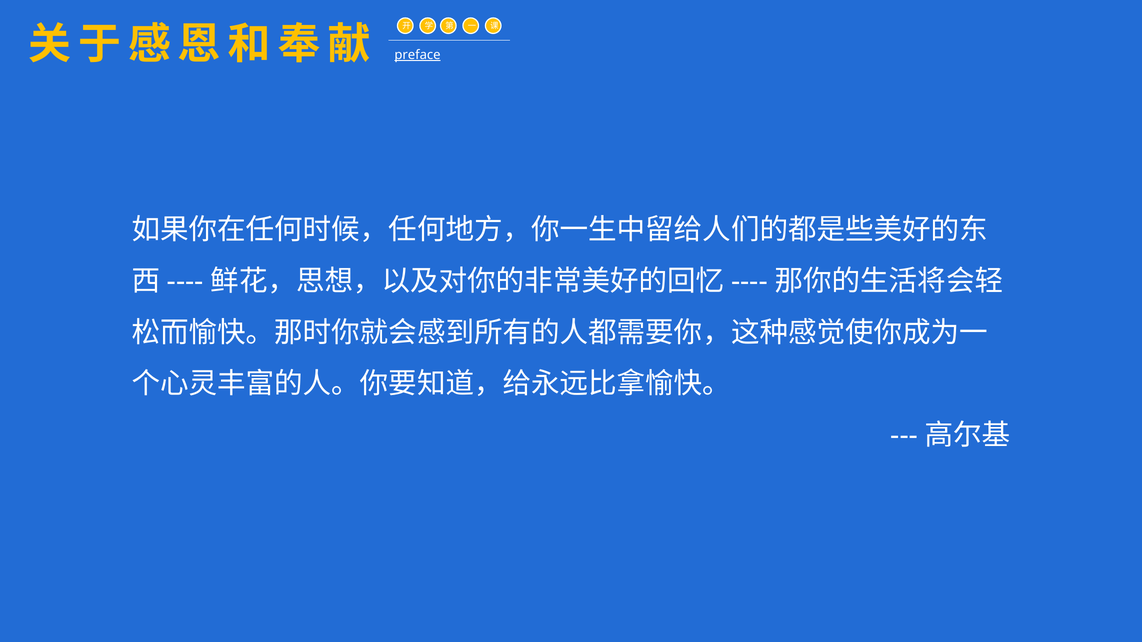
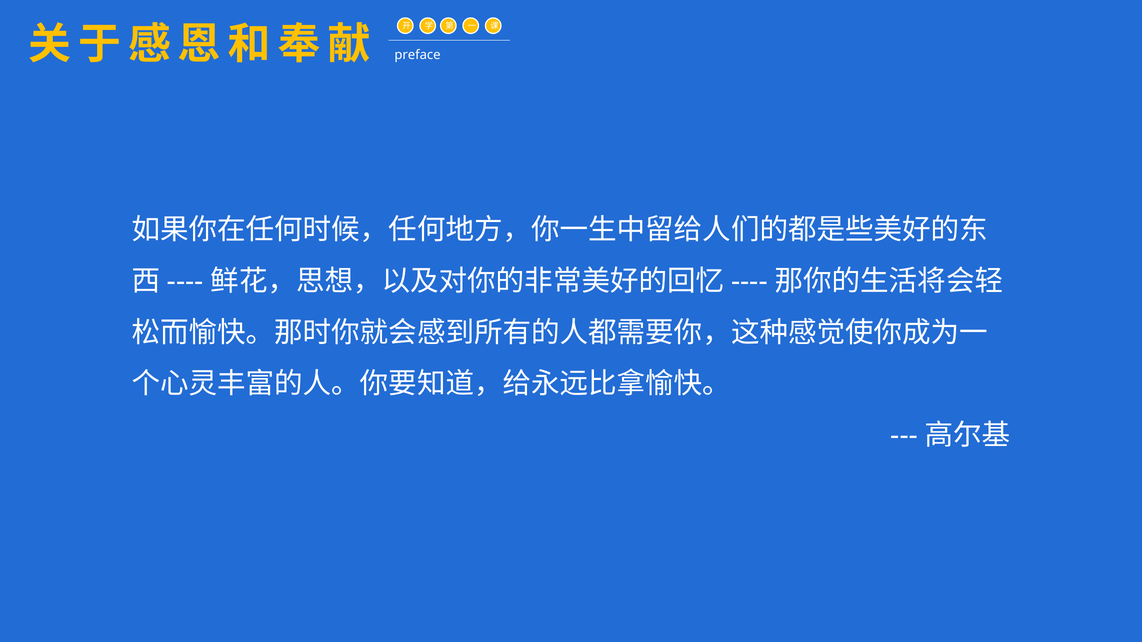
preface underline: present -> none (418, 55)
